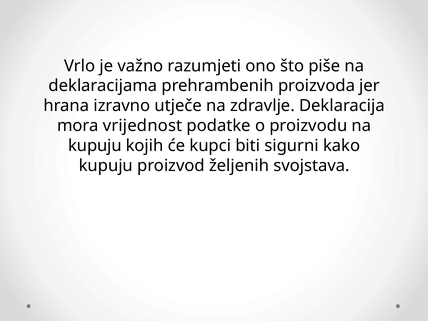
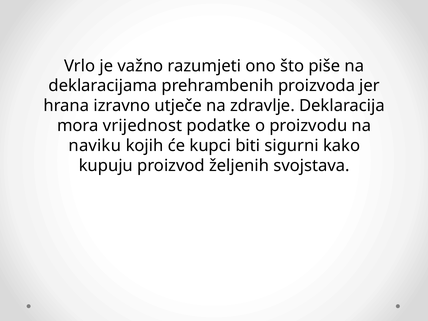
kupuju: kupuju -> naviku (95, 146)
